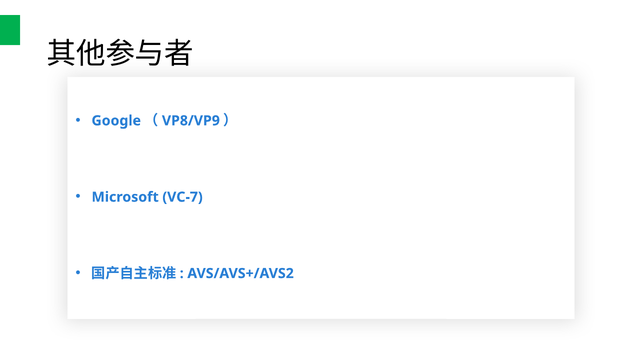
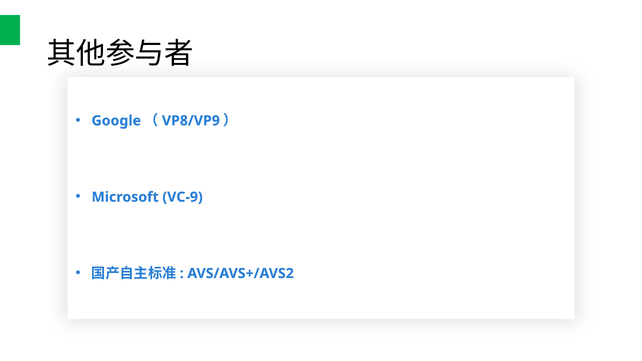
VC-7: VC-7 -> VC-9 (183, 197)
